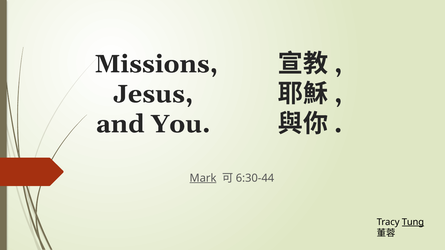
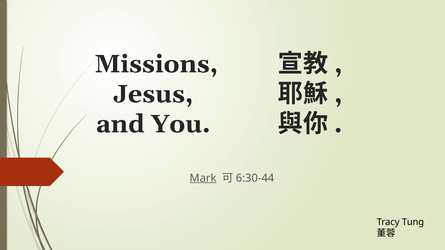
Tung underline: present -> none (413, 222)
